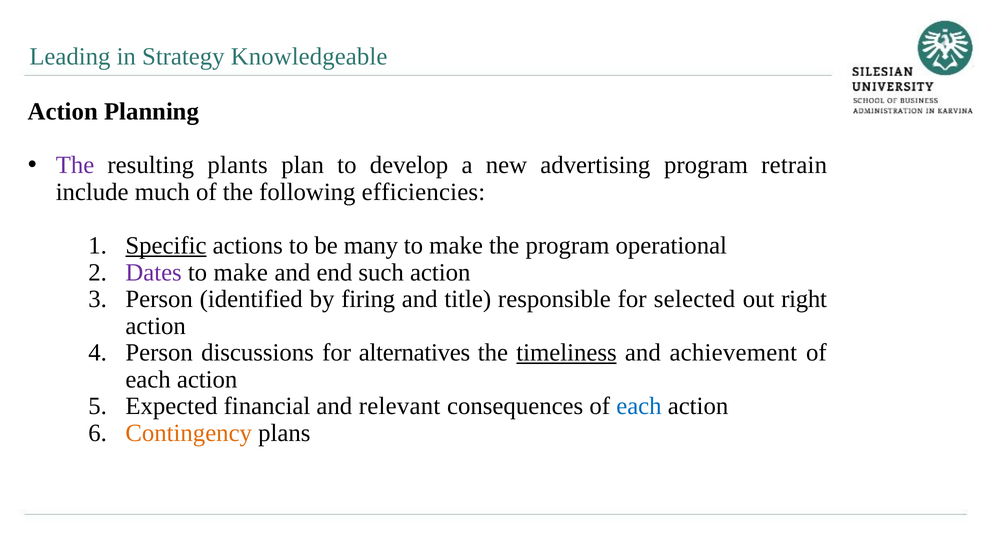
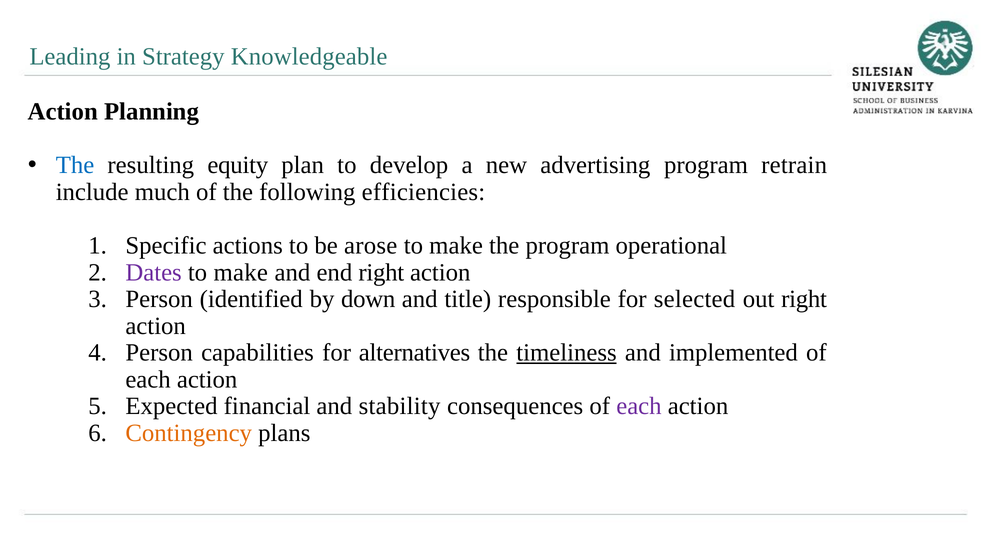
The colour: purple -> blue (75, 165)
plants: plants -> equity (238, 165)
Specific underline: present -> none (166, 245)
many: many -> arose (371, 245)
end such: such -> right (381, 272)
firing: firing -> down (368, 299)
discussions: discussions -> capabilities (257, 352)
achievement: achievement -> implemented (733, 352)
relevant: relevant -> stability (400, 406)
each colour: blue -> purple (639, 406)
